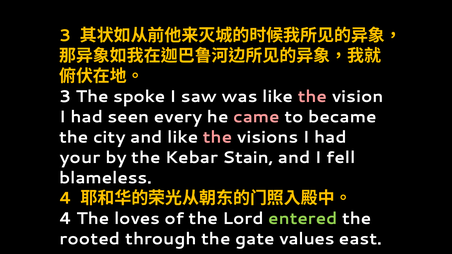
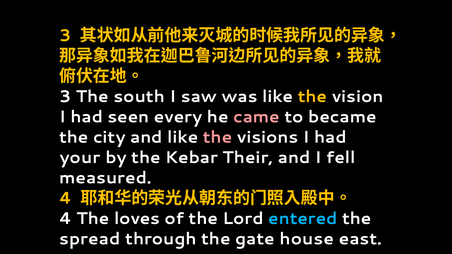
spoke: spoke -> south (139, 97)
the colour: pink -> yellow (312, 97)
Stain: Stain -> Their (248, 158)
blameless: blameless -> measured (105, 178)
entered colour: light green -> light blue (303, 219)
rooted: rooted -> spread (90, 239)
values: values -> house (307, 239)
